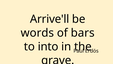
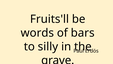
Arrive'll: Arrive'll -> Fruits'll (50, 19)
into: into -> silly (48, 46)
